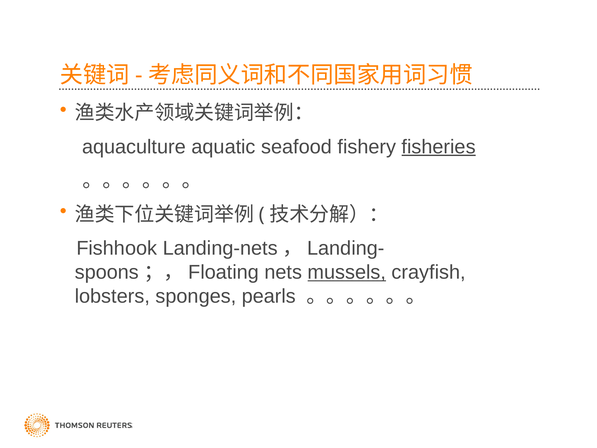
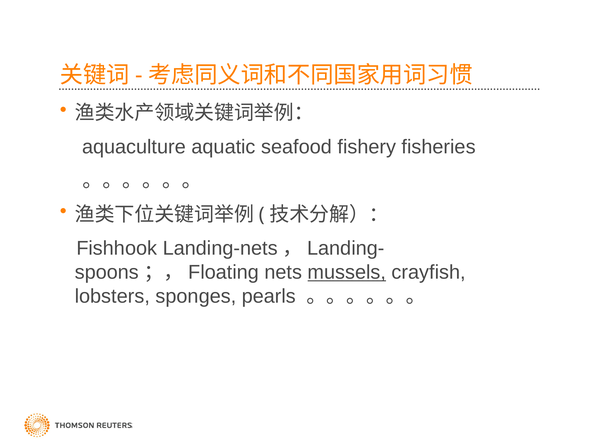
fisheries underline: present -> none (439, 147)
